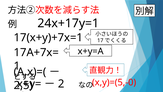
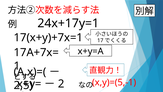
x,y)=(5,-0: x,y)=(5,-0 -> x,y)=(5,-1 (114, 82)
